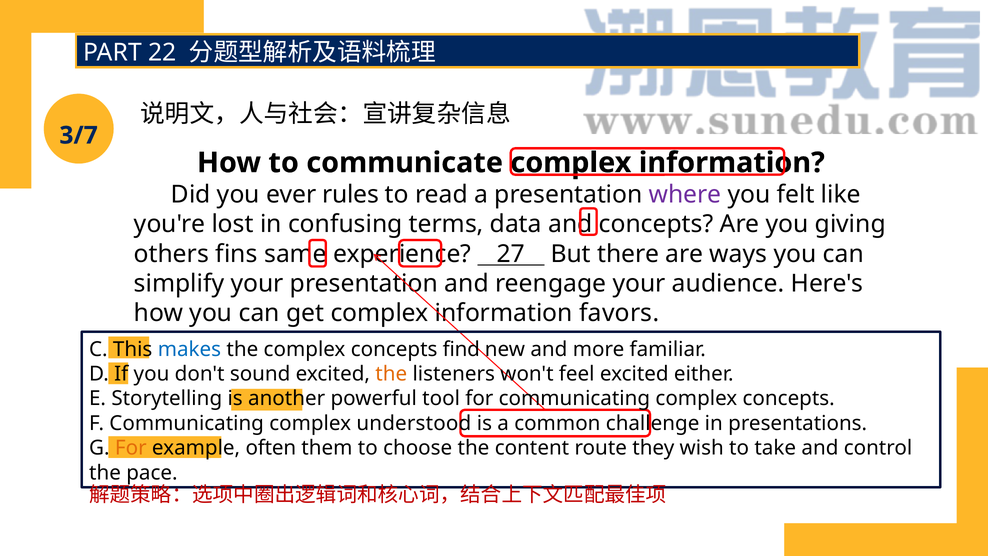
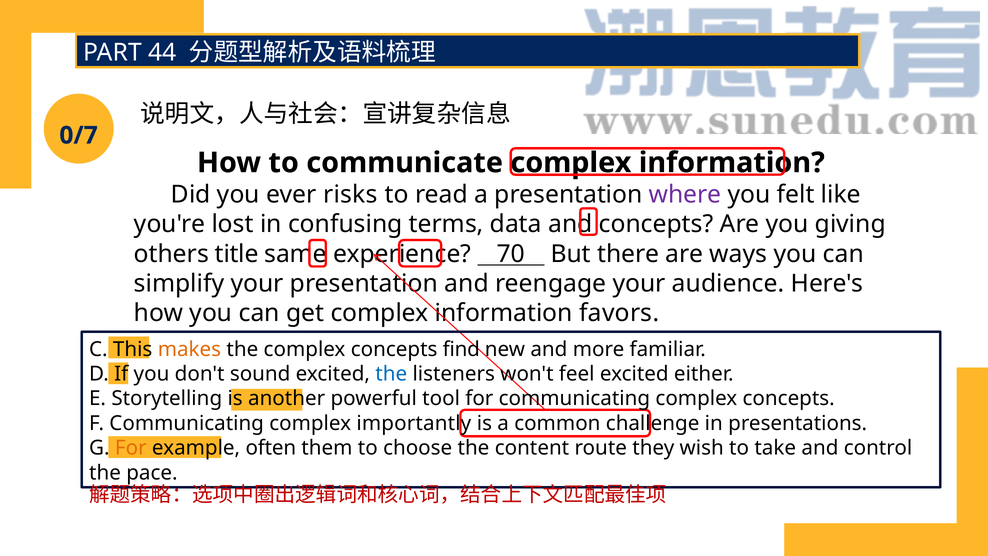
22: 22 -> 44 (162, 53)
3/7: 3/7 -> 0/7 (79, 135)
rules: rules -> risks (350, 194)
fins: fins -> title (237, 254)
27: 27 -> 70 (511, 254)
makes colour: blue -> orange (189, 349)
the colour: orange -> blue (391, 374)
understood: understood -> importantly (414, 423)
